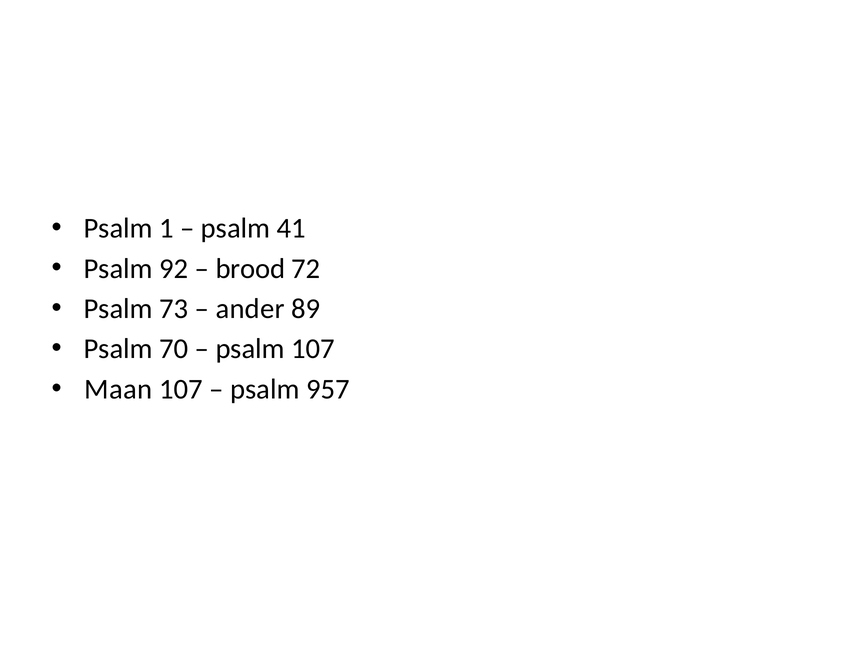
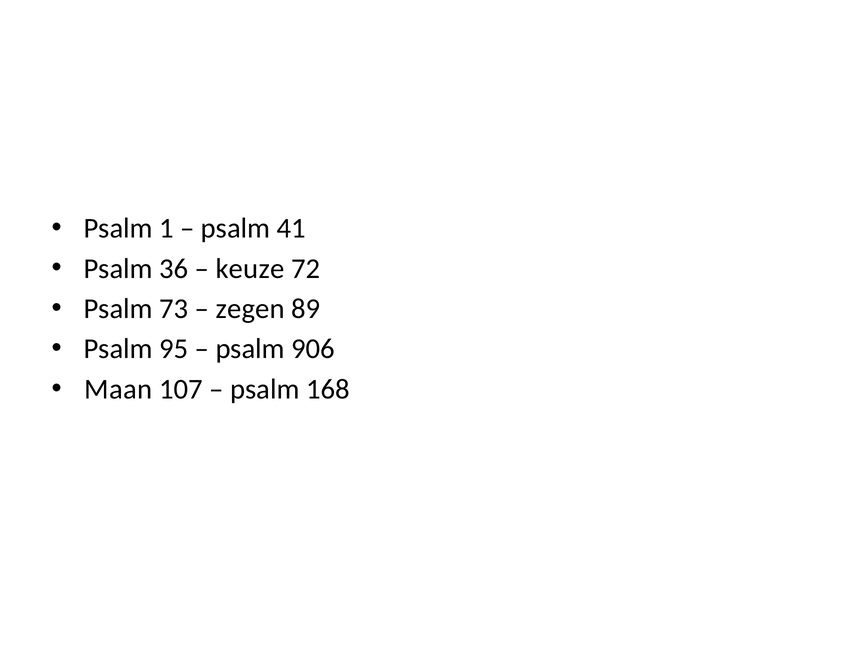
92: 92 -> 36 (174, 268)
brood: brood -> keuze (250, 268)
ander: ander -> zegen (250, 309)
70: 70 -> 95 (174, 349)
psalm 107: 107 -> 906 (313, 349)
957: 957 -> 168 (328, 389)
